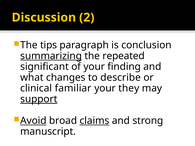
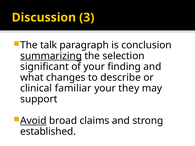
2: 2 -> 3 (87, 18)
tips: tips -> talk (49, 45)
repeated: repeated -> selection (124, 56)
support underline: present -> none (39, 99)
claims underline: present -> none (94, 121)
manuscript: manuscript -> established (48, 132)
